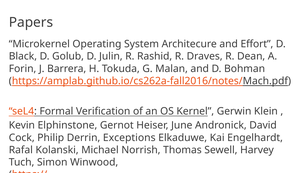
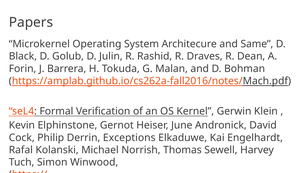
Effort: Effort -> Same (257, 44)
